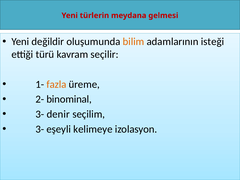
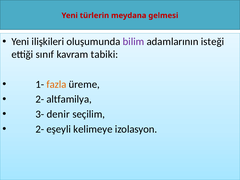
değildir: değildir -> ilişkileri (48, 42)
bilim colour: orange -> purple (134, 42)
türü: türü -> sınıf (45, 54)
seçilir: seçilir -> tabiki (104, 54)
binominal: binominal -> altfamilya (69, 99)
3-: 3- -> 2- (40, 129)
